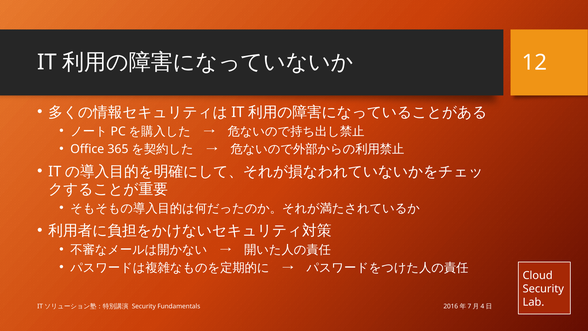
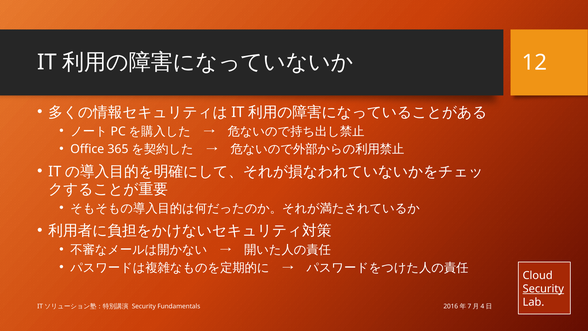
Security underline: none -> present (543, 289)
